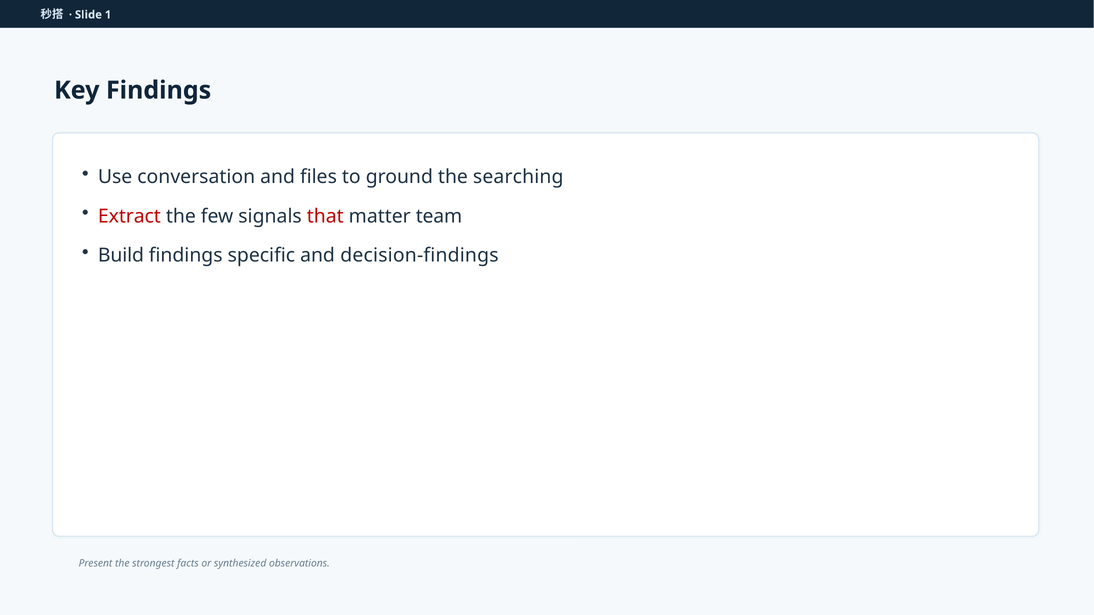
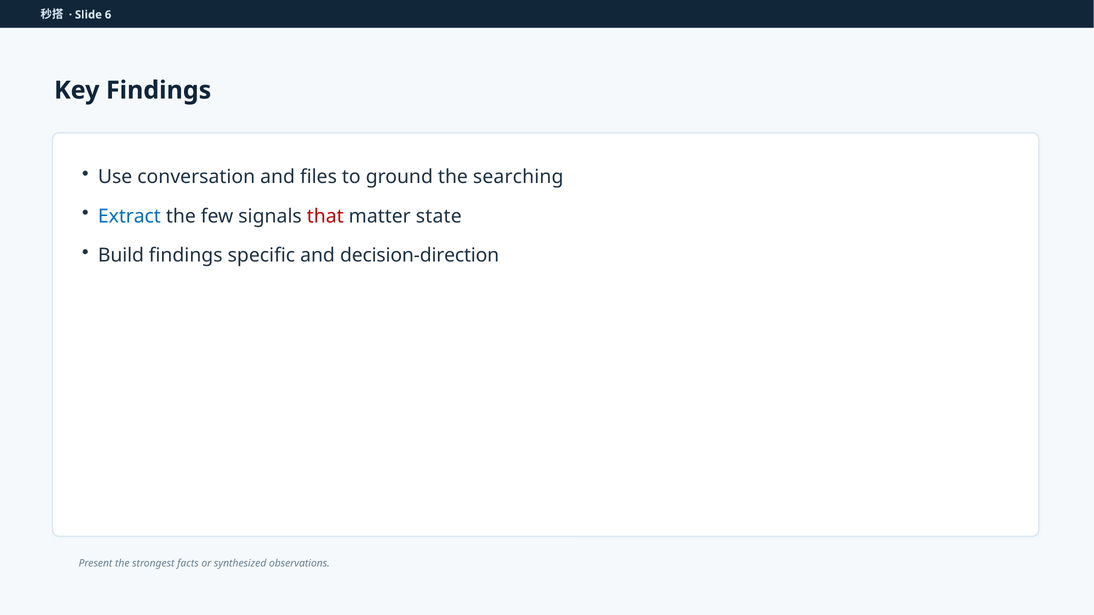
1: 1 -> 6 (108, 15)
Extract colour: red -> blue (129, 216)
team: team -> state (439, 216)
decision-findings: decision-findings -> decision-direction (420, 255)
